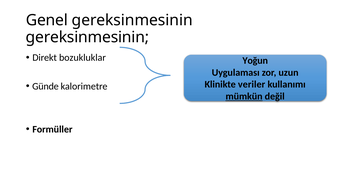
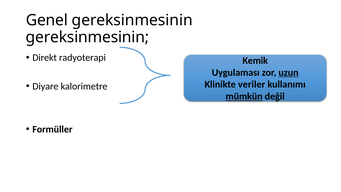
bozukluklar: bozukluklar -> radyoterapi (82, 58)
Yoğun: Yoğun -> Kemik (255, 60)
uzun underline: none -> present (289, 72)
Günde: Günde -> Diyare (45, 86)
